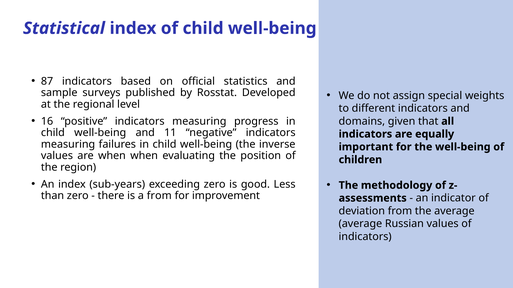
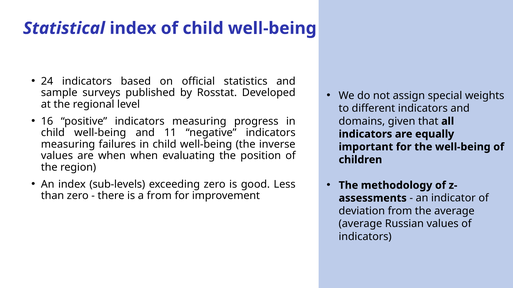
87: 87 -> 24 (47, 81)
sub-years: sub-years -> sub-levels (117, 185)
